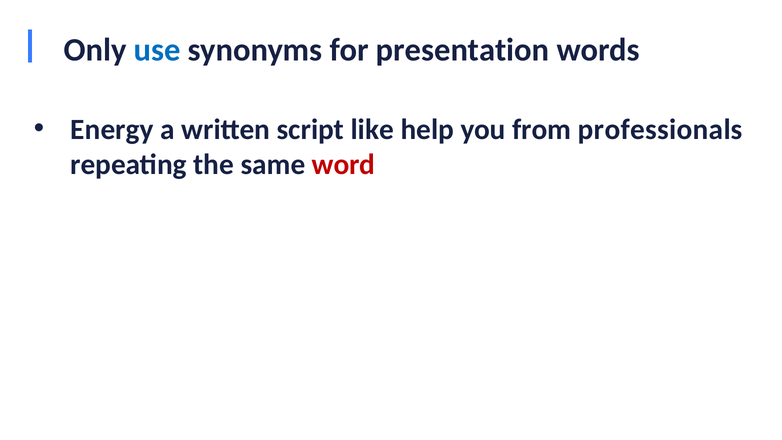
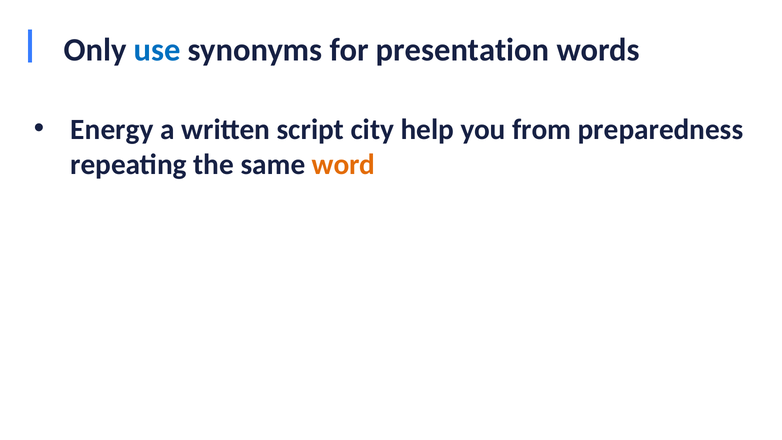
like: like -> city (372, 129)
professionals: professionals -> preparedness (660, 129)
word colour: red -> orange (344, 164)
